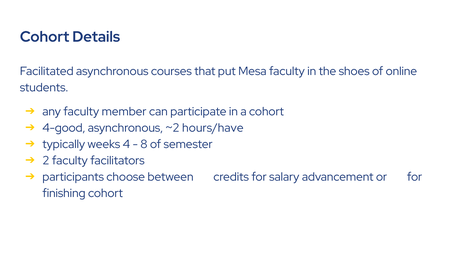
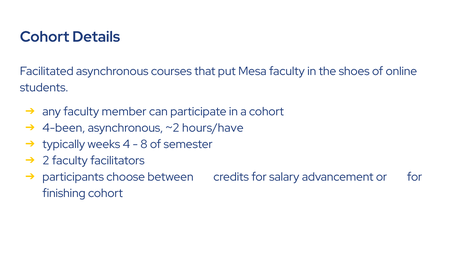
4-good: 4-good -> 4-been (64, 128)
